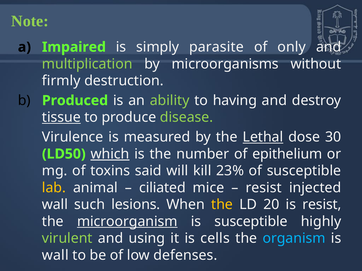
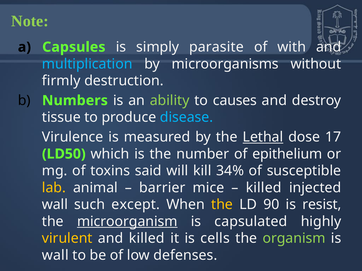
Impaired: Impaired -> Capsules (74, 47)
only: only -> with (292, 47)
multiplication colour: light green -> light blue (87, 64)
Produced: Produced -> Numbers (75, 101)
having: having -> causes (235, 101)
tissue underline: present -> none (61, 118)
disease colour: light green -> light blue (187, 118)
30: 30 -> 17 (333, 137)
which underline: present -> none (110, 154)
23%: 23% -> 34% (230, 171)
ciliated: ciliated -> barrier (162, 188)
resist: resist -> killed (264, 188)
lesions: lesions -> except (136, 205)
20: 20 -> 90 (271, 205)
is susceptible: susceptible -> capsulated (251, 222)
virulent colour: light green -> yellow (67, 239)
and using: using -> killed (147, 239)
organism colour: light blue -> light green (294, 239)
